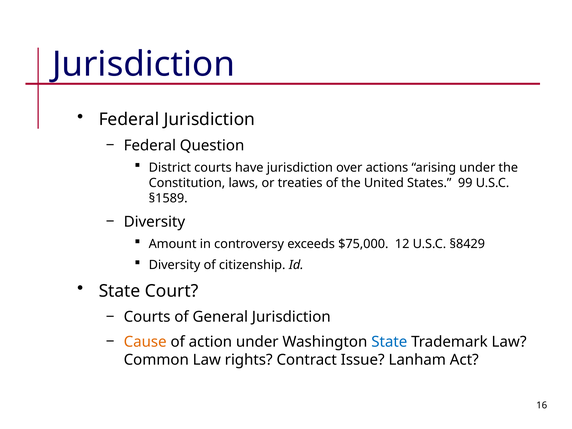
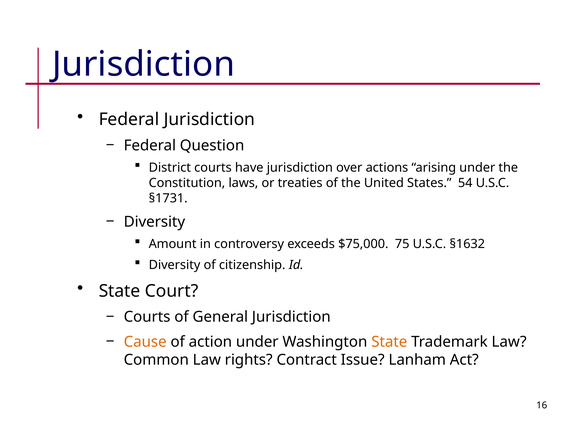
99: 99 -> 54 (465, 183)
§1589: §1589 -> §1731 (168, 198)
12: 12 -> 75 (402, 244)
§8429: §8429 -> §1632 (467, 244)
State colour: blue -> orange (389, 342)
